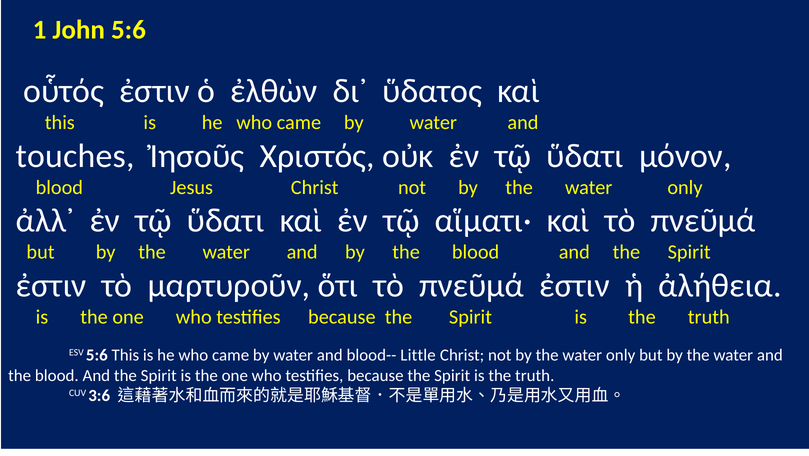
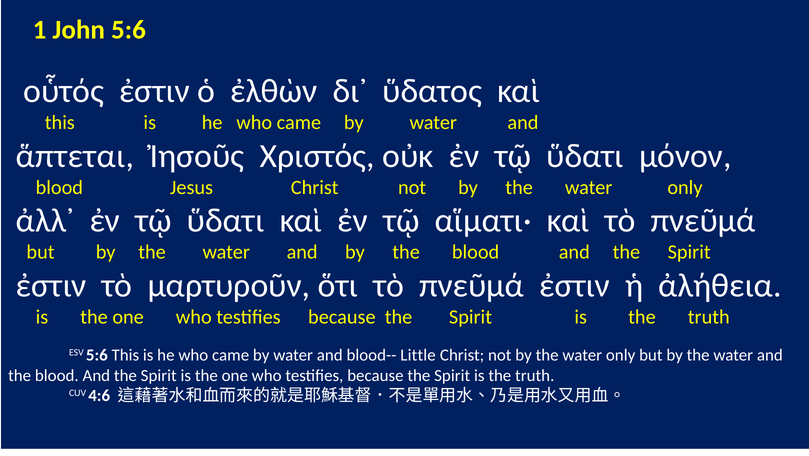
touches: touches -> ἅπτεται (75, 156)
3:6: 3:6 -> 4:6 (99, 396)
